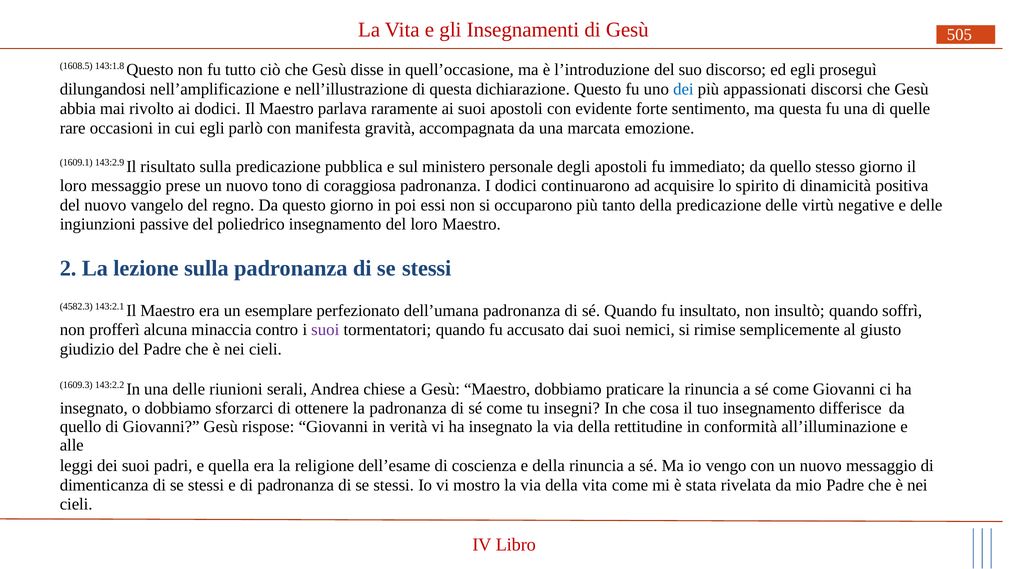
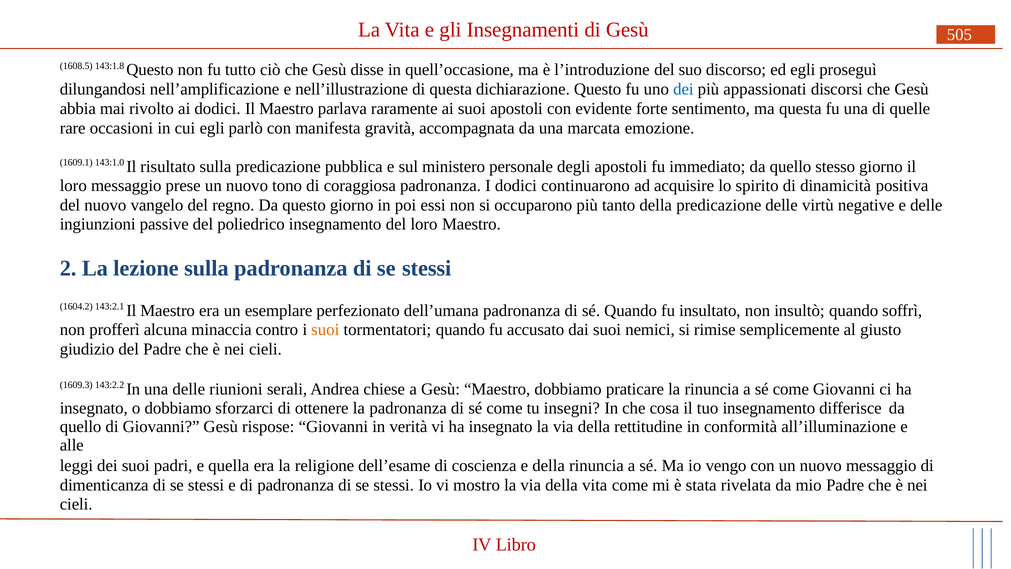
143:2.9: 143:2.9 -> 143:1.0 (110, 163)
4582.3: 4582.3 -> 1604.2 (76, 307)
suoi colour: purple -> orange (325, 330)
